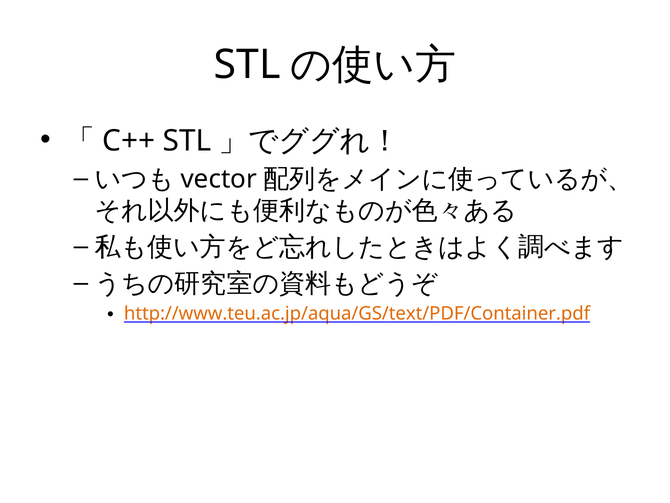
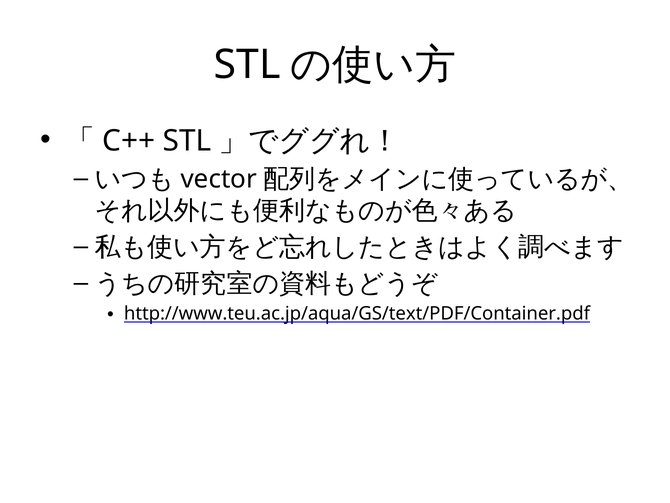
http://www.teu.ac.jp/aqua/GS/text/PDF/Container.pdf colour: orange -> black (357, 313)
